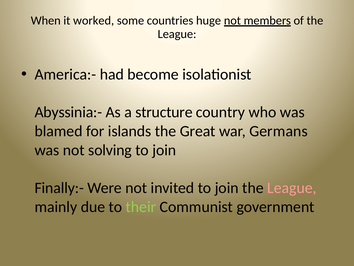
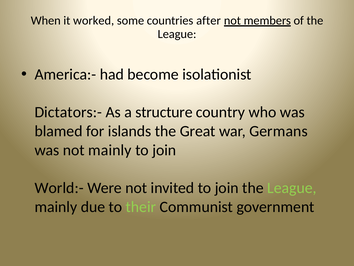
huge: huge -> after (209, 21)
Abyssinia:-: Abyssinia:- -> Dictators:- (68, 112)
not solving: solving -> mainly (110, 150)
Finally:-: Finally:- -> World:- (59, 188)
League colour: pink -> light green (292, 188)
